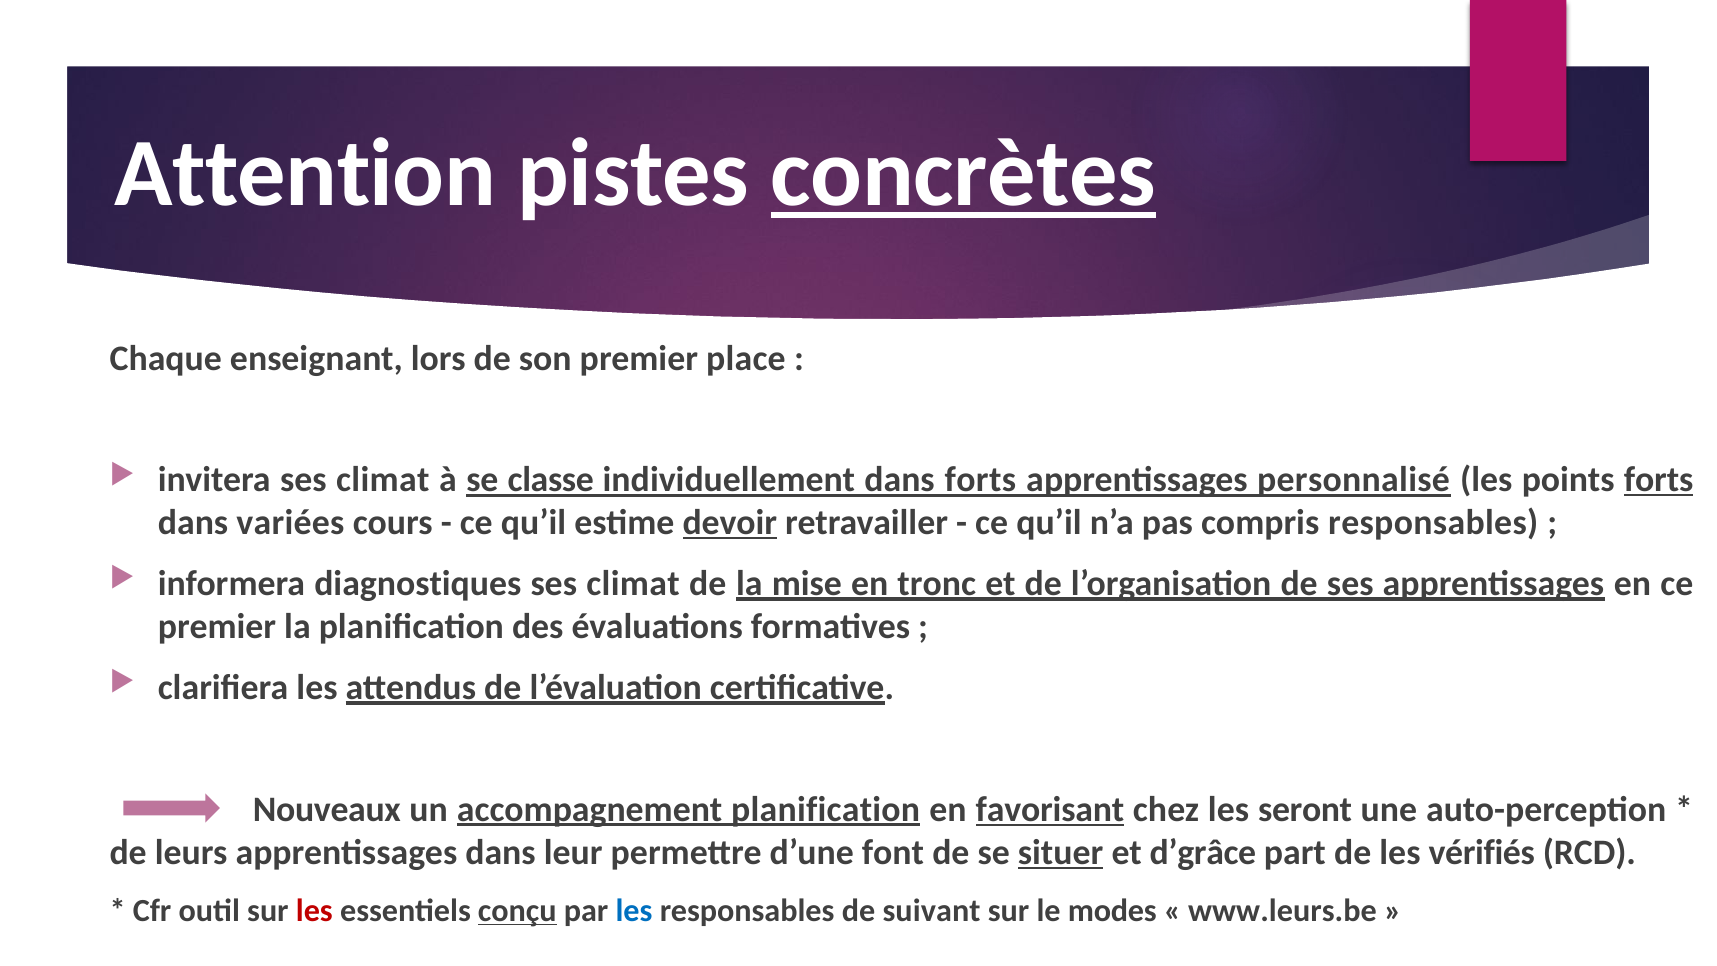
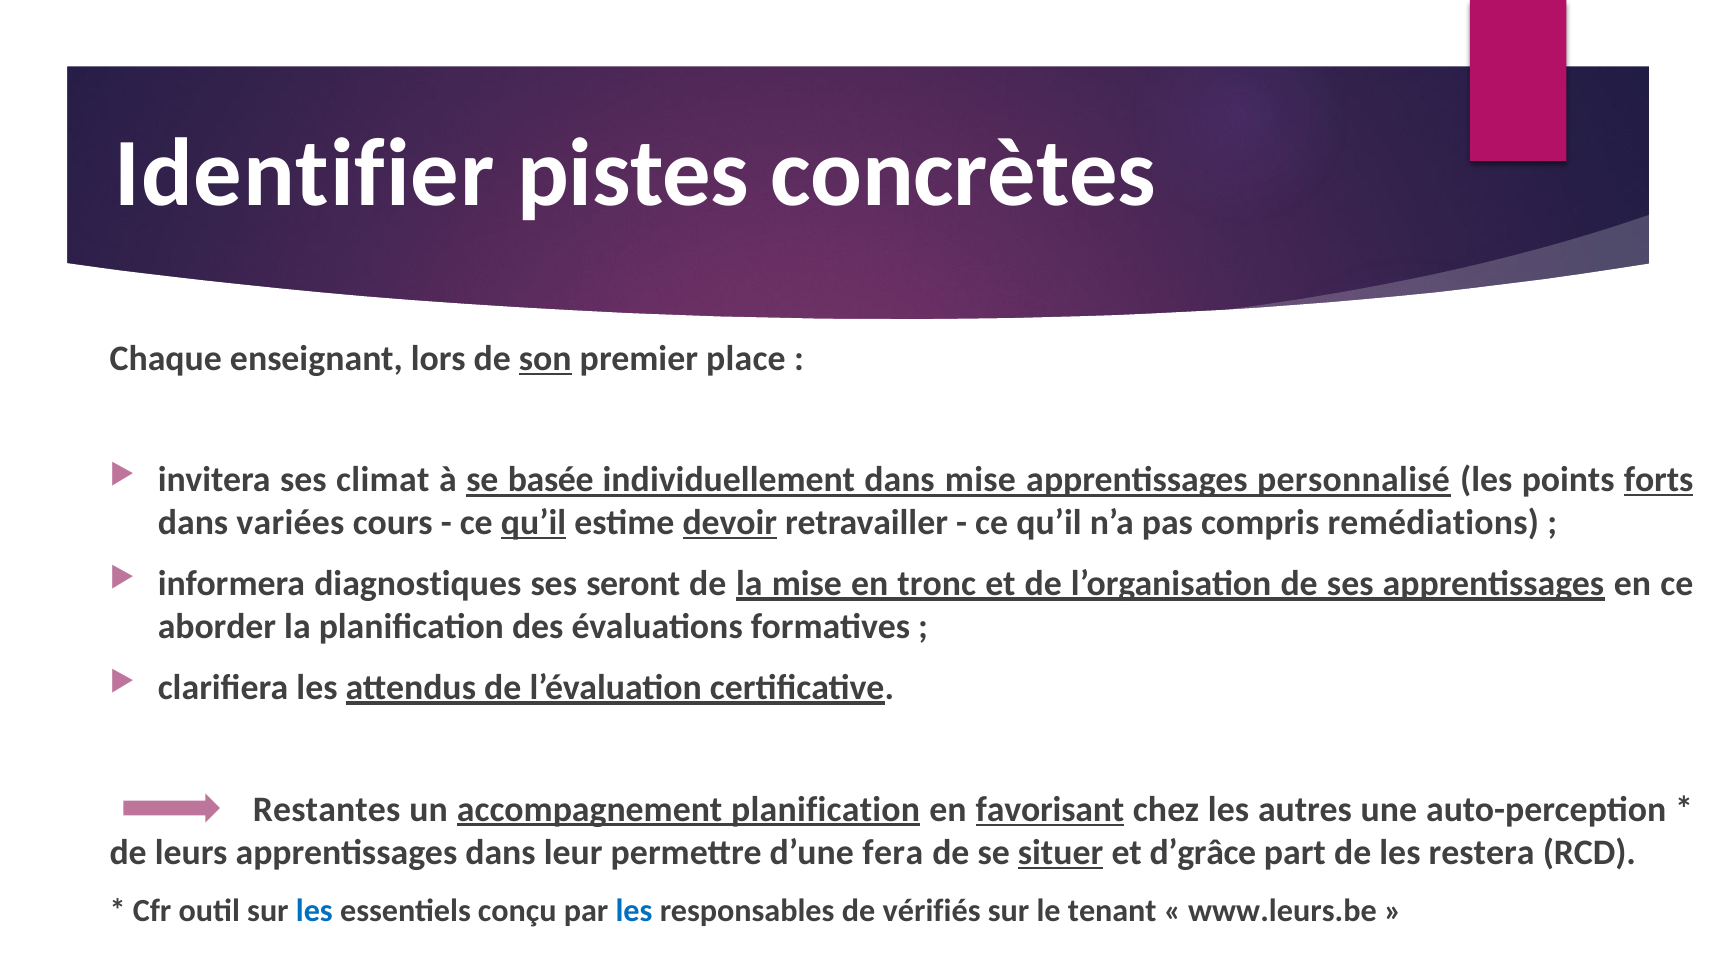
Attention: Attention -> Identifier (304, 173)
concrètes underline: present -> none (963, 173)
son underline: none -> present (545, 358)
classe: classe -> basée (551, 480)
dans forts: forts -> mise (980, 480)
qu’il underline: none -> present (534, 523)
compris responsables: responsables -> remédiations (1433, 523)
climat: climat -> seront (633, 584)
premier: premier -> aborder (217, 627)
Nouveaux: Nouveaux -> Restantes (327, 809)
seront: seront -> autres (1305, 809)
font: font -> fera (893, 852)
vérifiés: vérifiés -> restera (1482, 852)
les colour: red -> blue (314, 910)
conçu underline: present -> none (517, 910)
suivant: suivant -> vérifiés (932, 910)
modes: modes -> tenant (1112, 910)
